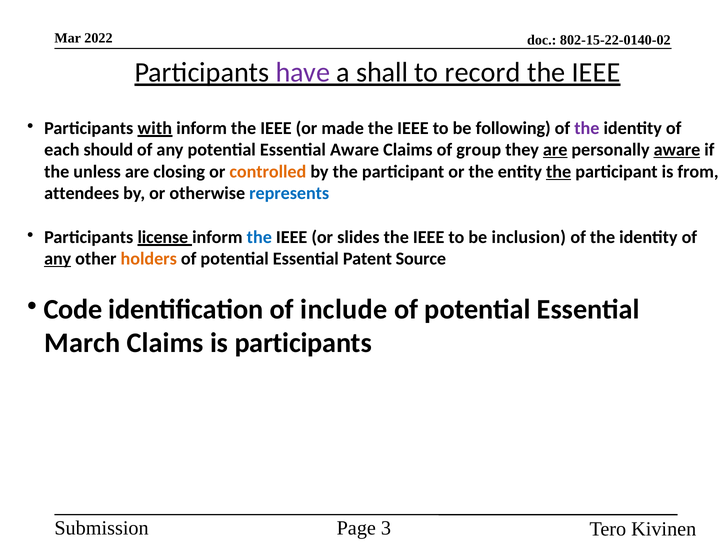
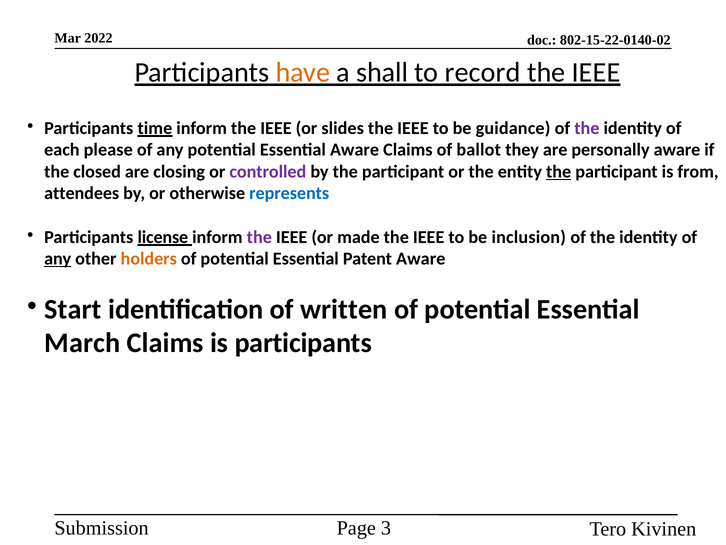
have colour: purple -> orange (303, 72)
with: with -> time (155, 128)
made: made -> slides (343, 128)
following: following -> guidance (513, 128)
should: should -> please (108, 150)
group: group -> ballot (479, 150)
are underline: present -> none (555, 150)
aware underline: present -> none (677, 150)
unless: unless -> closed (97, 171)
controlled colour: orange -> purple (268, 171)
the colour: blue -> purple (259, 237)
slides: slides -> made (358, 237)
Patent Source: Source -> Aware (421, 259)
Code: Code -> Start (73, 309)
include: include -> written (344, 309)
